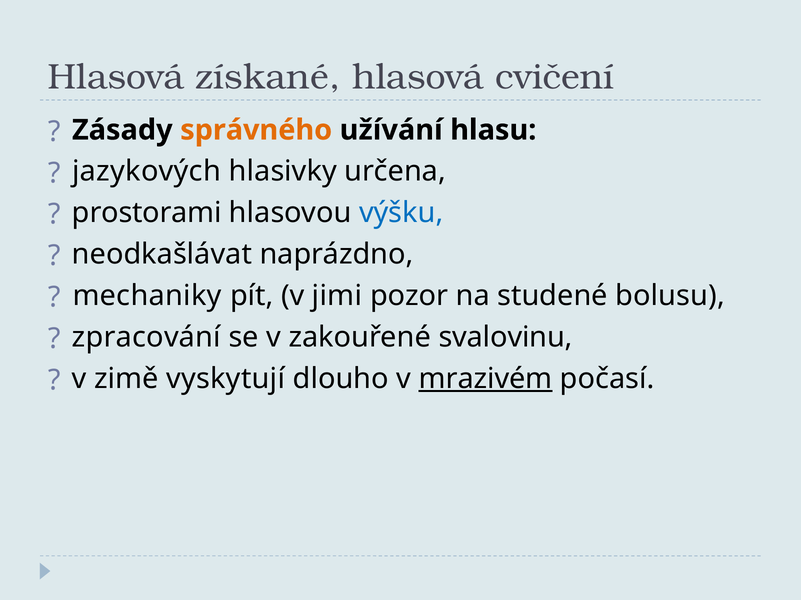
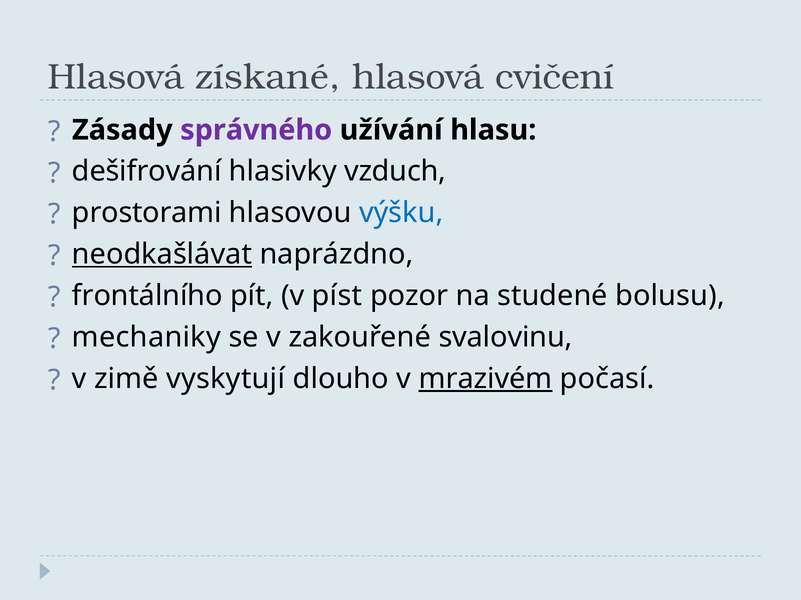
správného colour: orange -> purple (256, 130)
jazykových: jazykových -> dešifrování (147, 172)
určena: určena -> vzduch (395, 172)
neodkašlávat underline: none -> present (162, 255)
mechaniky: mechaniky -> frontálního (147, 296)
jimi: jimi -> píst (337, 296)
zpracování: zpracování -> mechaniky (146, 338)
